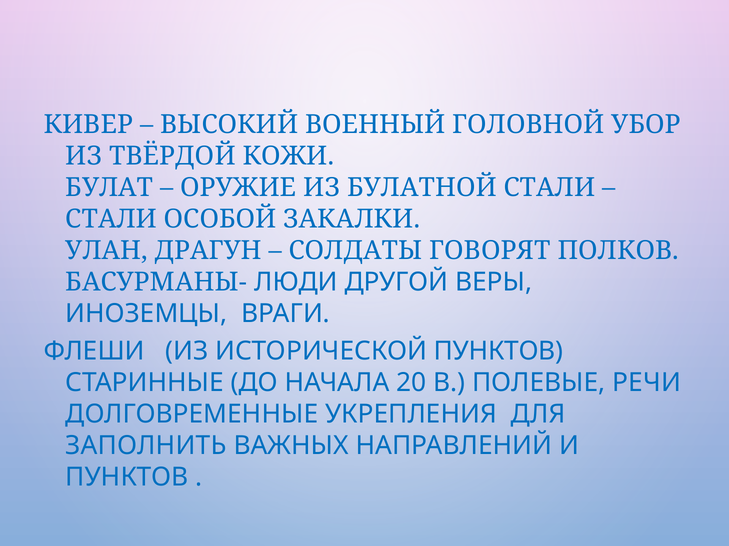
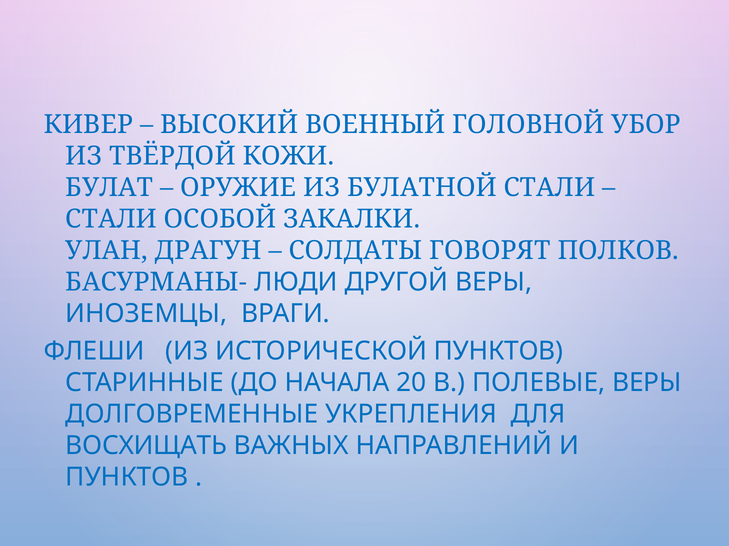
ПОЛЕВЫЕ РЕЧИ: РЕЧИ -> ВЕРЫ (647, 383)
ЗАПОЛНИТЬ: ЗАПОЛНИТЬ -> ВОСХИЩАТЬ (146, 446)
